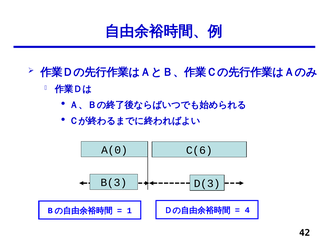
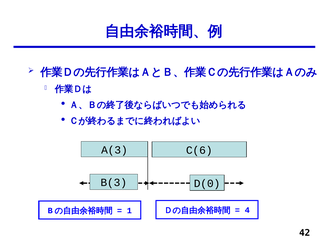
A(0: A(0 -> A(3 (114, 150)
D(3: D(3 -> D(0 (207, 184)
